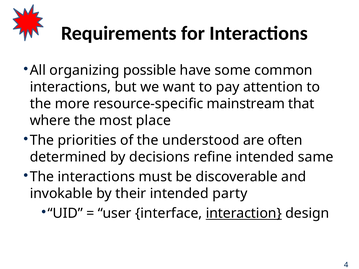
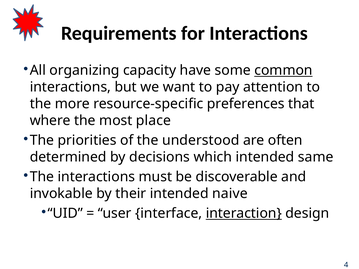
possible: possible -> capacity (150, 70)
common underline: none -> present (283, 70)
mainstream: mainstream -> preferences (246, 104)
refine: refine -> which (213, 157)
party: party -> naive (230, 194)
